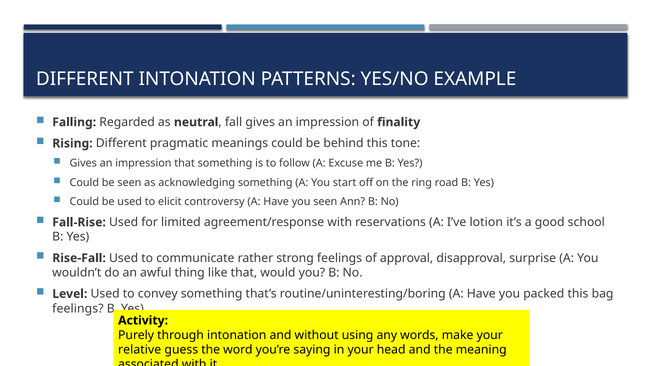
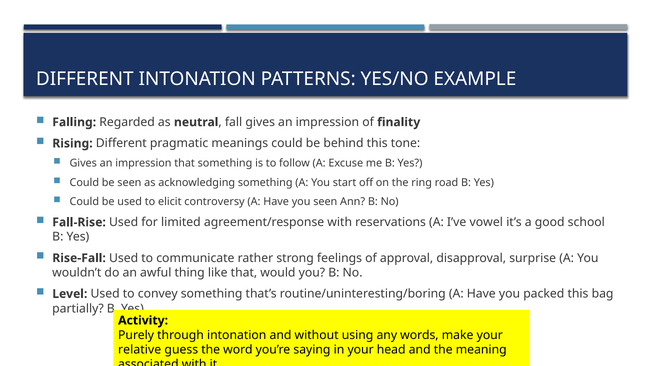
lotion: lotion -> vowel (486, 222)
feelings: feelings -> partially (78, 309)
